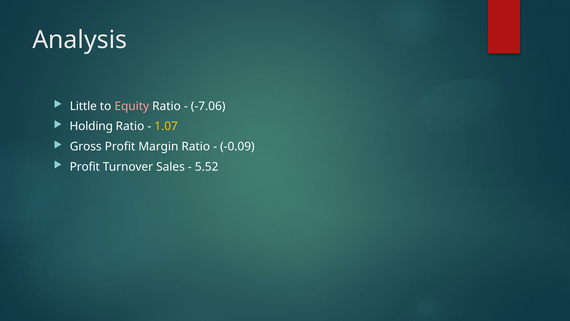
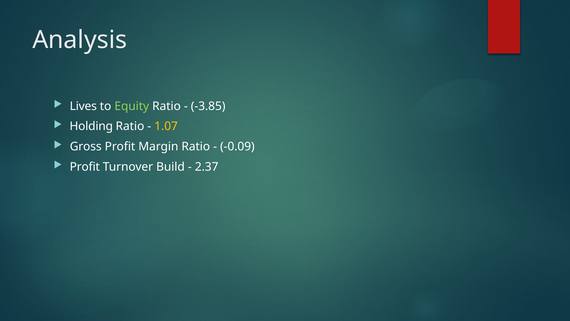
Little: Little -> Lives (83, 106)
Equity colour: pink -> light green (132, 106)
-7.06: -7.06 -> -3.85 (208, 106)
Sales: Sales -> Build (170, 167)
5.52: 5.52 -> 2.37 (207, 167)
